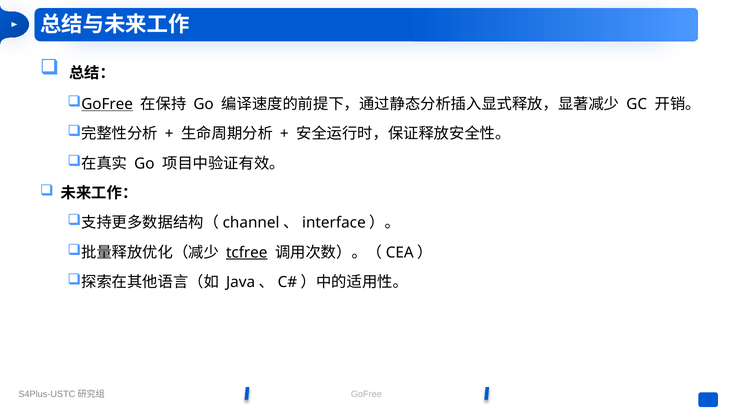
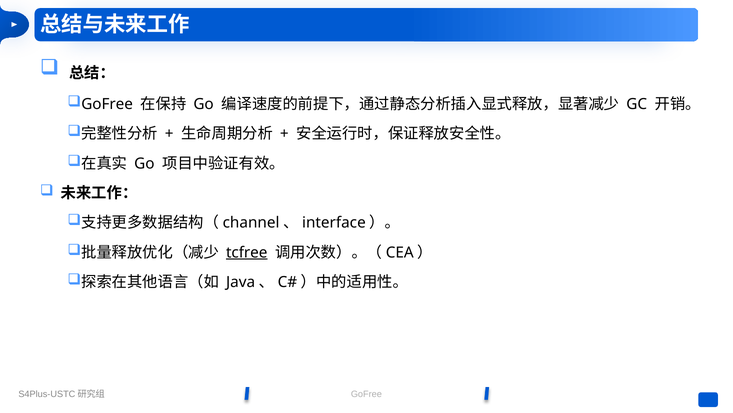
GoFree underline: present -> none (107, 104)
